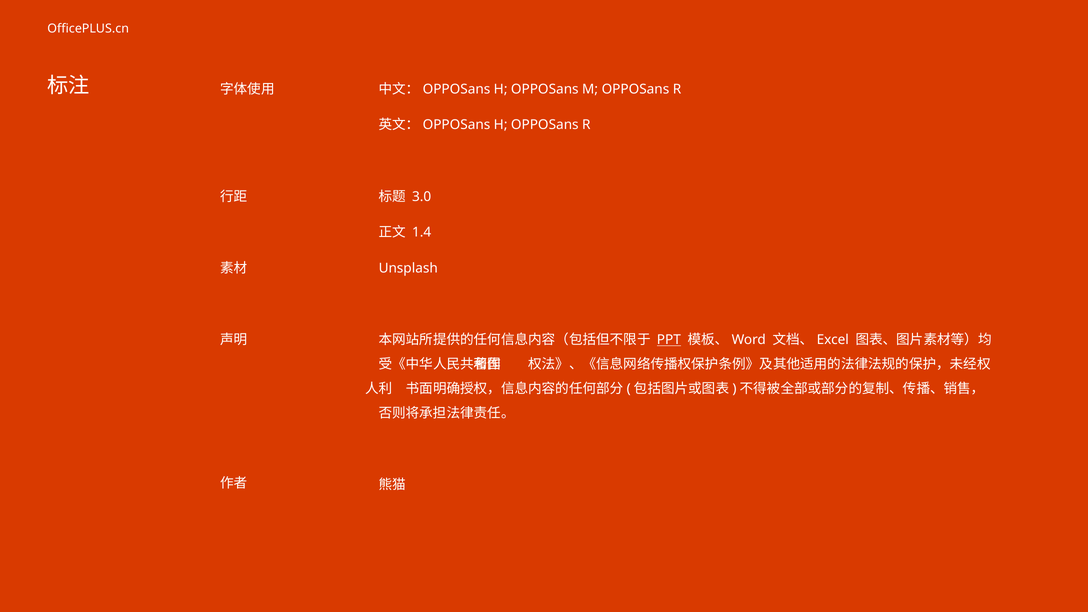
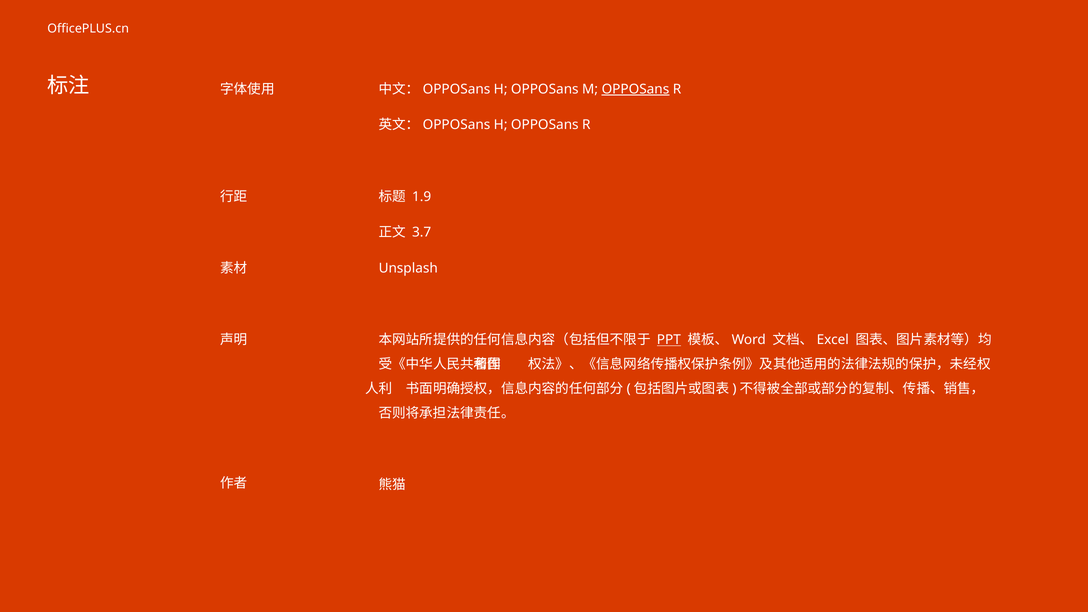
OPPOSans underline: none -> present (635, 89)
3.0: 3.0 -> 1.9 (422, 197)
1.4: 1.4 -> 3.7 (422, 232)
